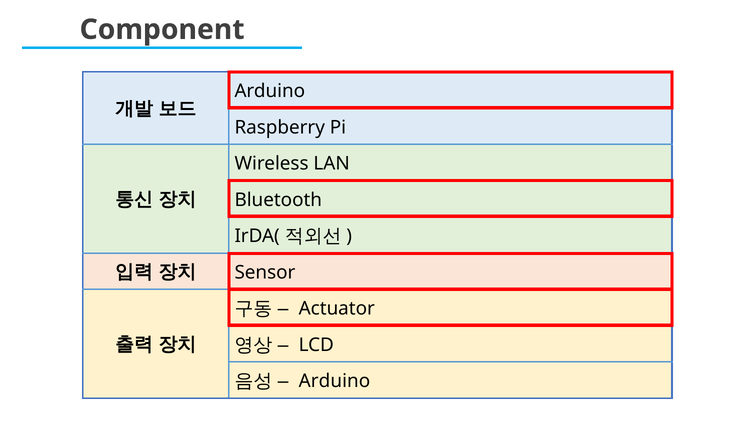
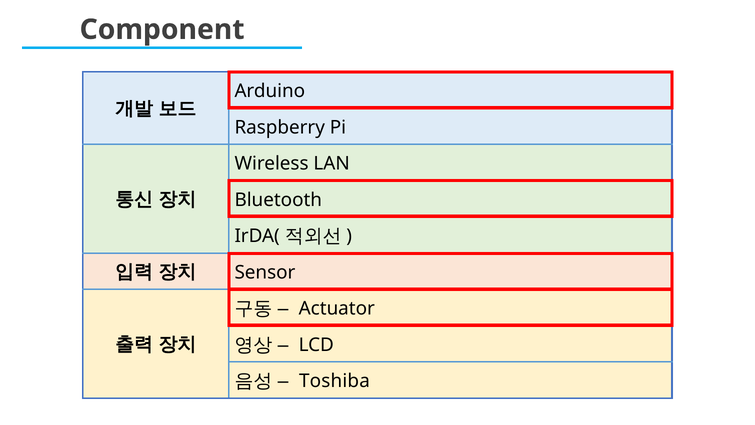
Arduino: Arduino -> Toshiba (334, 381)
